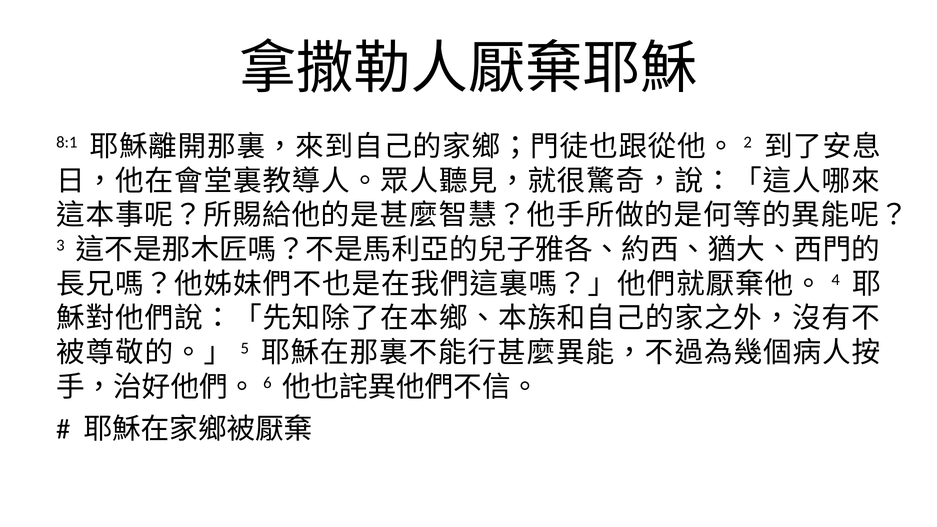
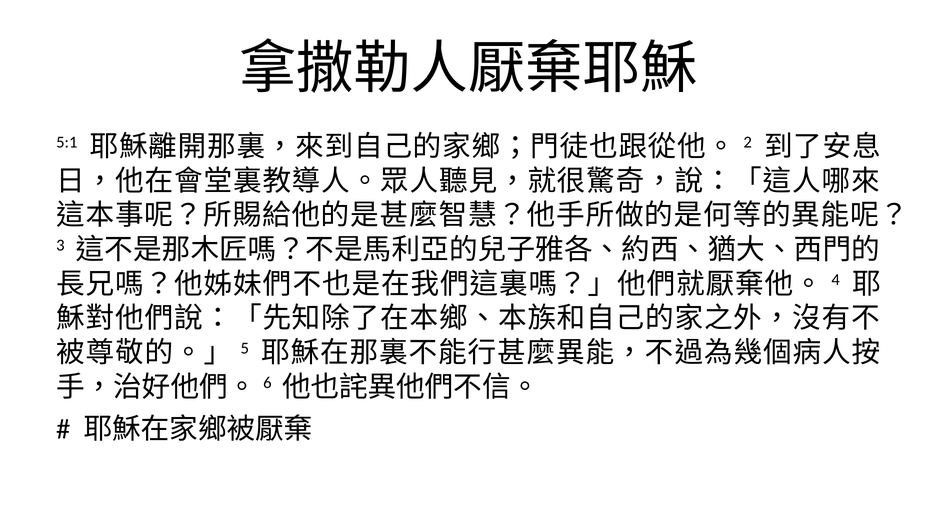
8:1: 8:1 -> 5:1 (67, 142)
